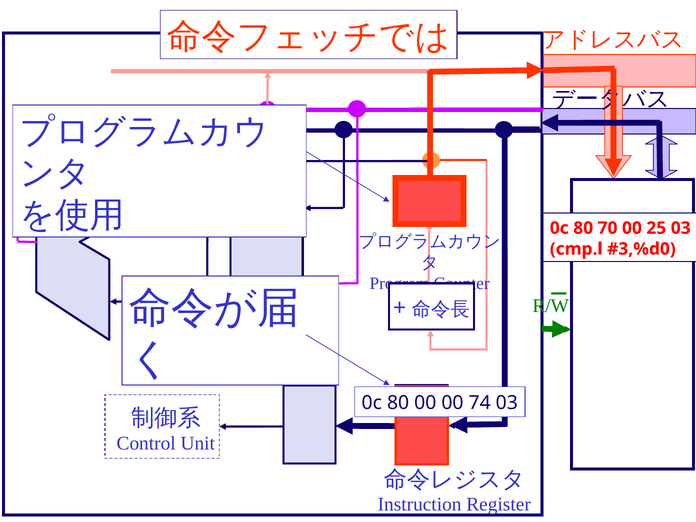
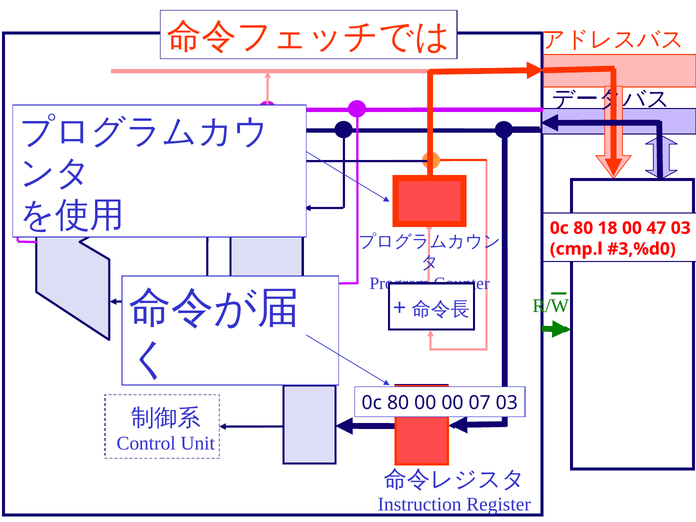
70: 70 -> 18 (608, 228)
25: 25 -> 47 (656, 228)
74: 74 -> 07 (480, 403)
